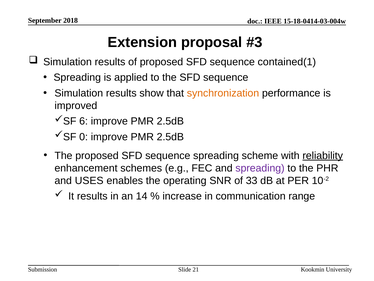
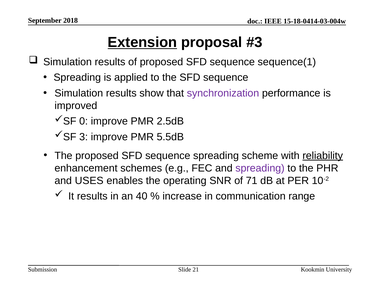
Extension underline: none -> present (142, 42)
contained(1: contained(1 -> sequence(1 (287, 62)
synchronization colour: orange -> purple (223, 93)
6: 6 -> 0 (84, 121)
0: 0 -> 3 (84, 137)
2.5dB: 2.5dB -> 5.5dB (170, 137)
33: 33 -> 71 (252, 180)
14: 14 -> 40 (142, 196)
